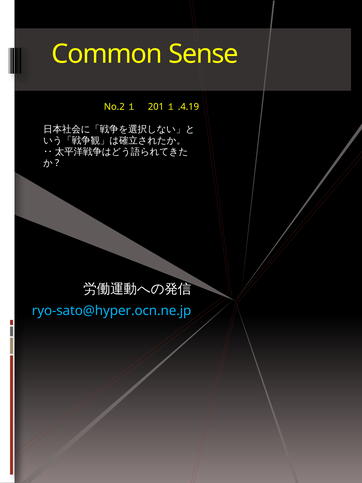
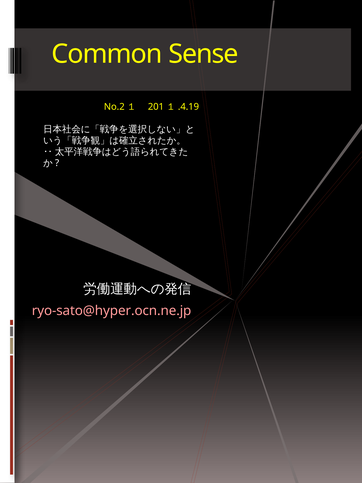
ryo-sato@hyper.ocn.ne.jp colour: light blue -> pink (112, 310)
